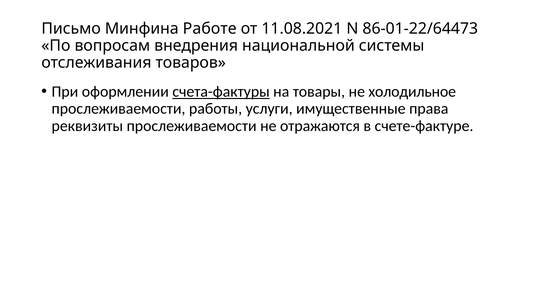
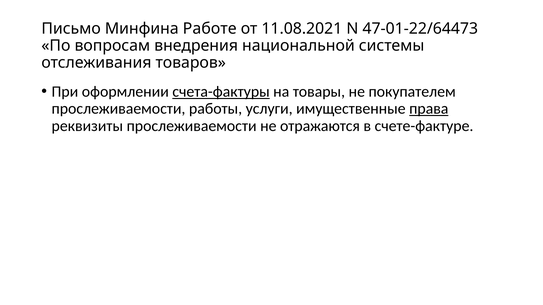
86-01-22/64473: 86-01-22/64473 -> 47-01-22/64473 (420, 29)
холодильное: холодильное -> покупателем (412, 92)
права underline: none -> present (429, 109)
